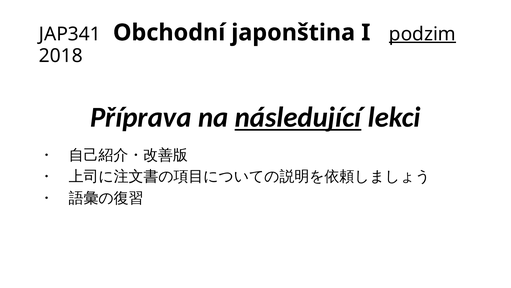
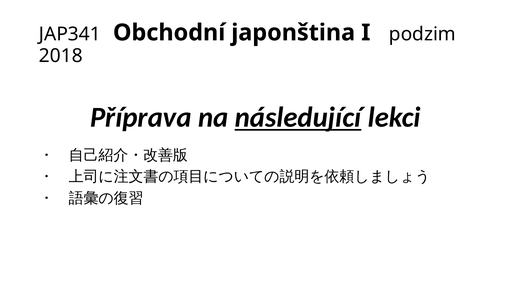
podzim underline: present -> none (422, 34)
